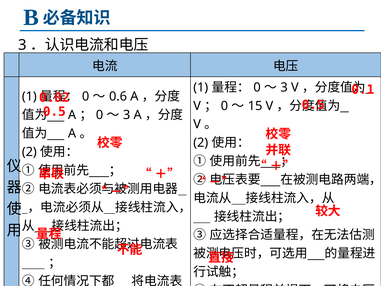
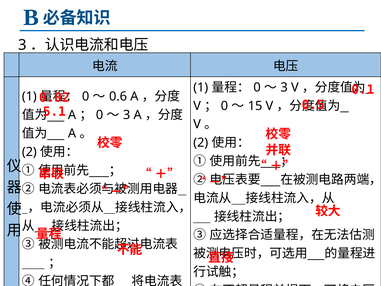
0.5: 0.5 -> 5.1 (54, 111)
